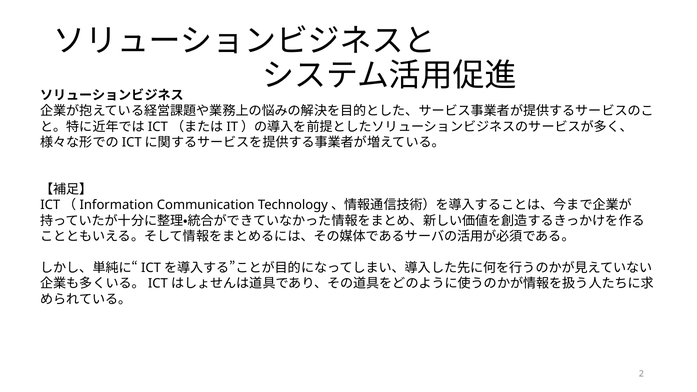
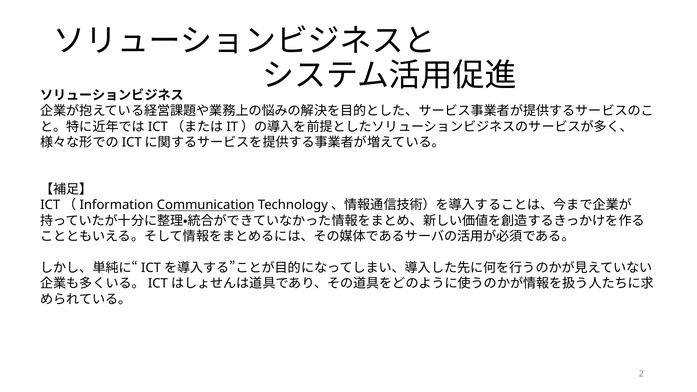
Communication underline: none -> present (206, 205)
